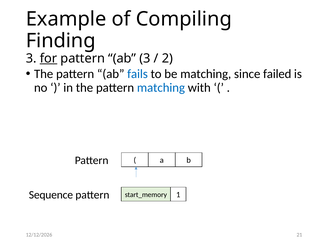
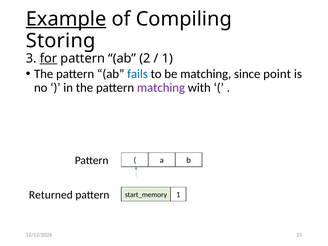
Example underline: none -> present (66, 19)
Finding: Finding -> Storing (61, 41)
ab 3: 3 -> 2 (145, 58)
2: 2 -> 1 (167, 58)
failed: failed -> point (277, 74)
matching colour: blue -> purple (161, 88)
Sequence: Sequence -> Returned (51, 195)
